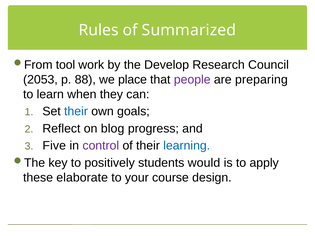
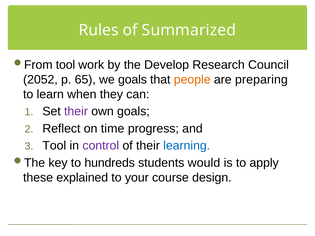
2053: 2053 -> 2052 (40, 80)
88: 88 -> 65 (85, 80)
we place: place -> goals (132, 80)
people colour: purple -> orange (192, 80)
their colour: blue -> purple (76, 111)
blog: blog -> time (113, 129)
Five: Five -> Tool (54, 146)
positively: positively -> hundreds (110, 163)
elaborate: elaborate -> explained (82, 178)
